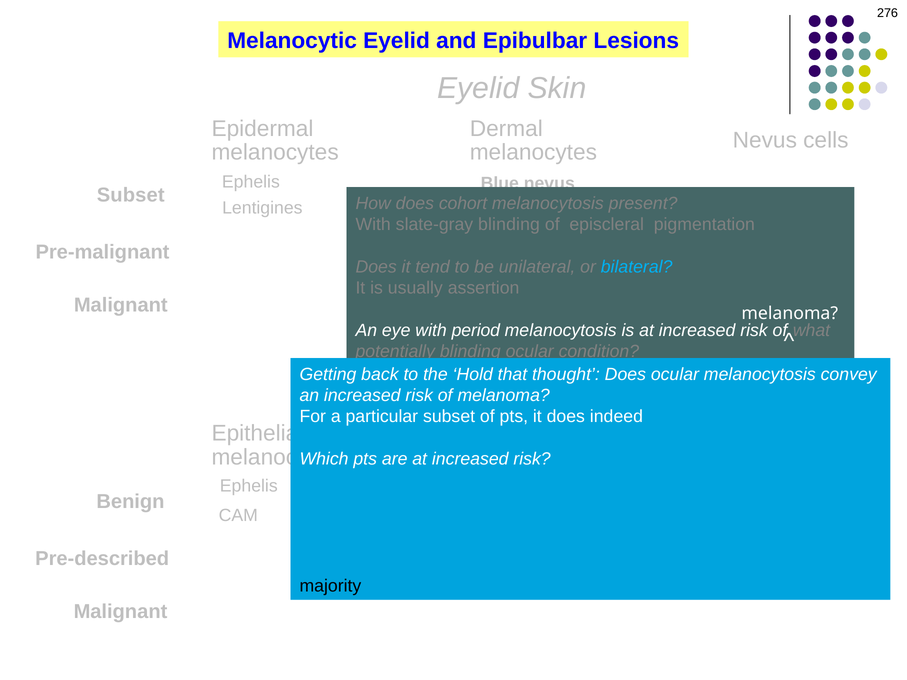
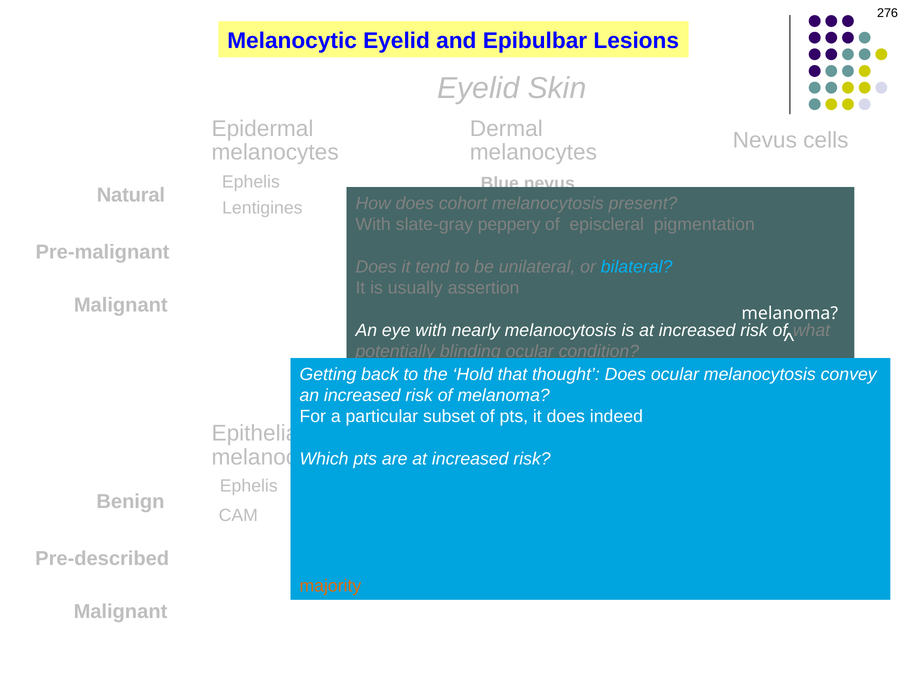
Subset: Subset -> Natural (131, 195)
slate-gray blinding: blinding -> peppery (509, 225)
period: period -> nearly (476, 331)
majority colour: black -> orange (330, 586)
